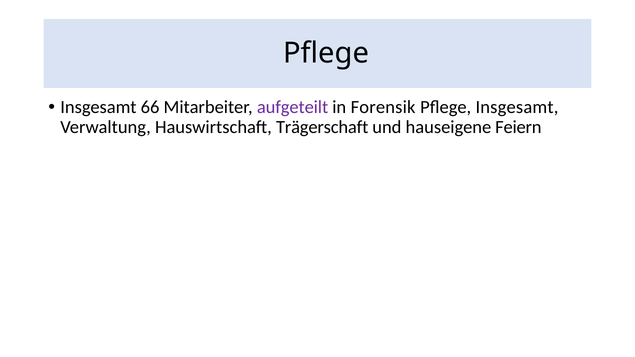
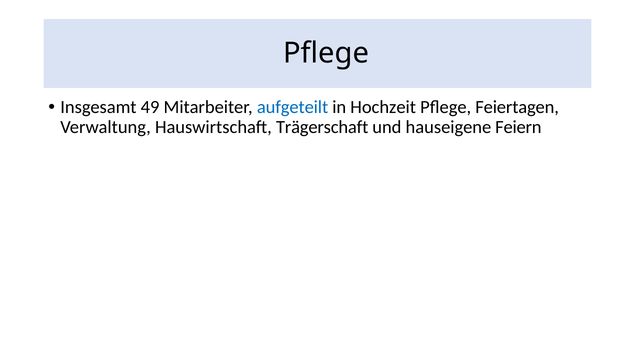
66: 66 -> 49 (150, 107)
aufgeteilt colour: purple -> blue (293, 107)
Forensik: Forensik -> Hochzeit (383, 107)
Pflege Insgesamt: Insgesamt -> Feiertagen (517, 107)
